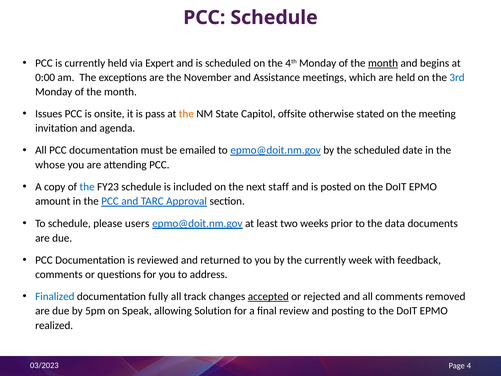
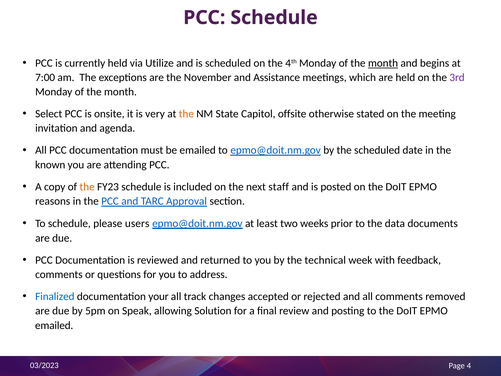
Expert: Expert -> Utilize (160, 63)
0:00: 0:00 -> 7:00 (45, 77)
3rd colour: blue -> purple (457, 77)
Issues: Issues -> Select (49, 114)
pass: pass -> very (155, 114)
whose: whose -> known (50, 165)
the colour: blue -> orange (87, 187)
amount: amount -> reasons (53, 201)
the currently: currently -> technical (325, 260)
fully: fully -> your (158, 296)
accepted underline: present -> none (268, 296)
realized: realized -> emailed (54, 325)
